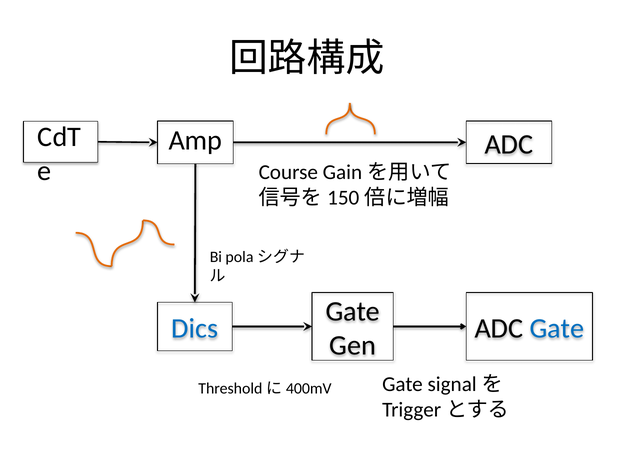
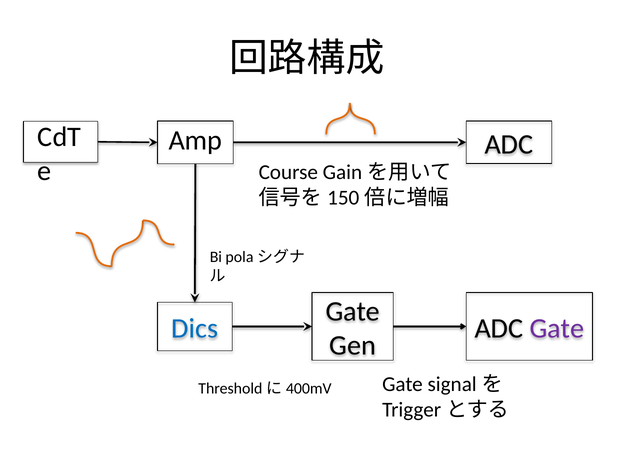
Gate colour: blue -> purple (557, 329)
